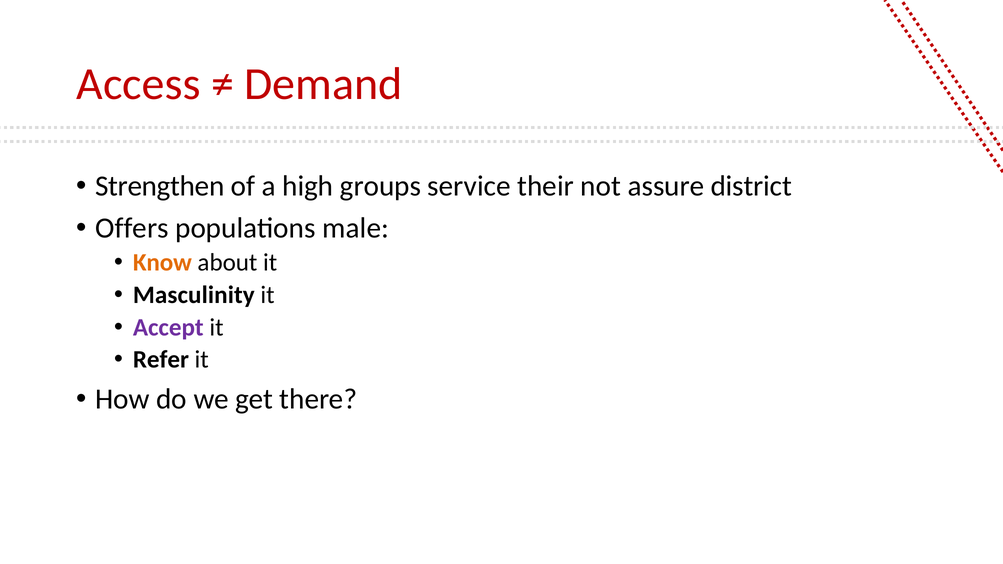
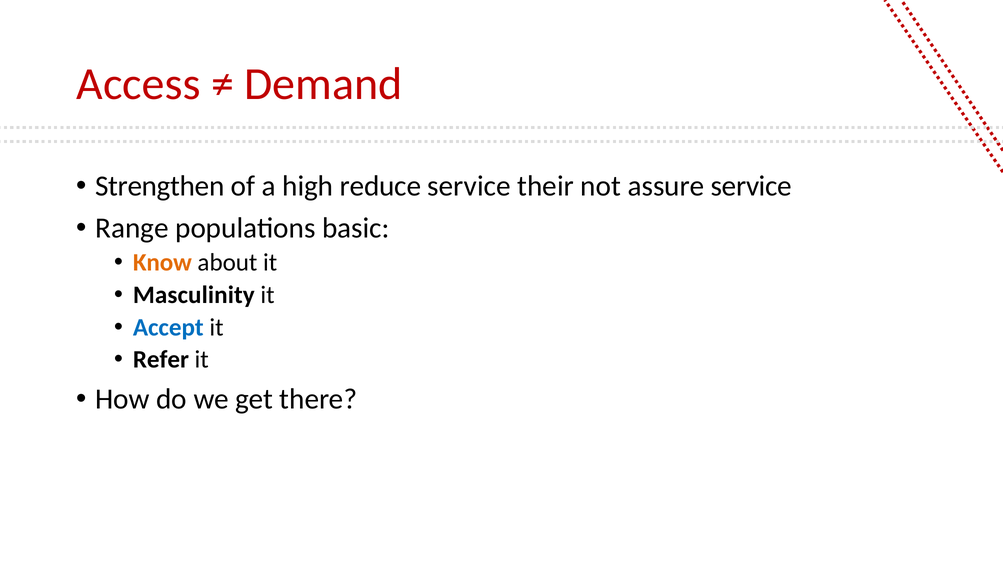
groups: groups -> reduce (381, 186)
assure district: district -> service (751, 186)
Offers: Offers -> Range (132, 228)
male: male -> basic (356, 228)
Accept colour: purple -> blue (168, 327)
